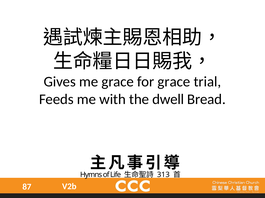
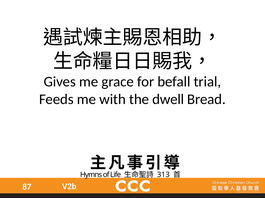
for grace: grace -> befall (174, 82)
